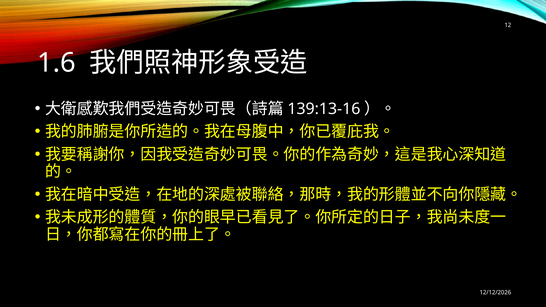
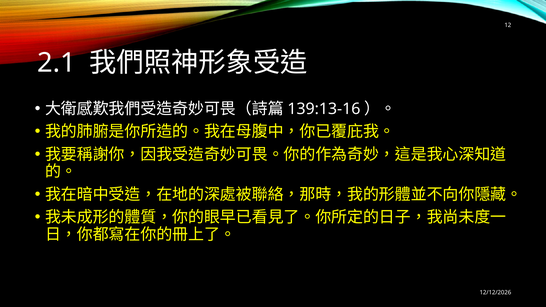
1.6: 1.6 -> 2.1 (56, 63)
